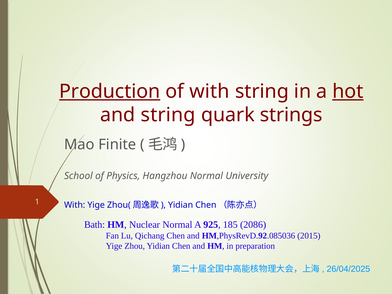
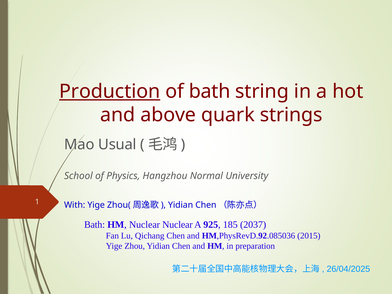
of with: with -> bath (210, 91)
hot underline: present -> none (348, 91)
and string: string -> above (168, 115)
Finite: Finite -> Usual (117, 145)
Nuclear Normal: Normal -> Nuclear (177, 225)
2086: 2086 -> 2037 (253, 225)
